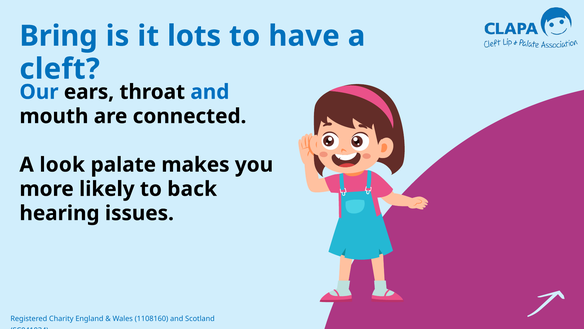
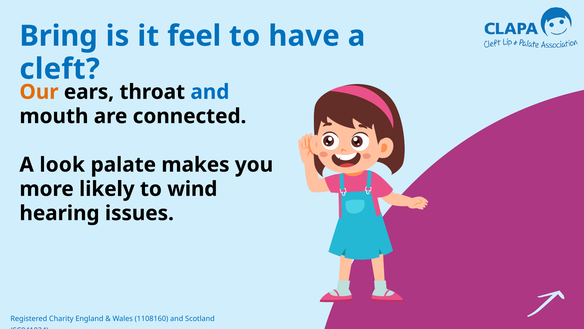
lots: lots -> feel (194, 36)
Our colour: blue -> orange (39, 92)
back: back -> wind (192, 189)
